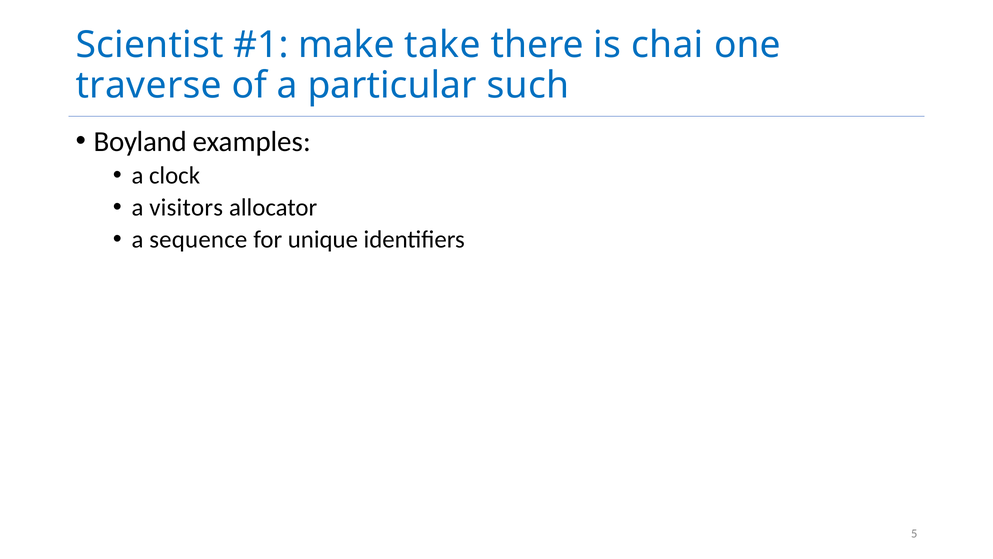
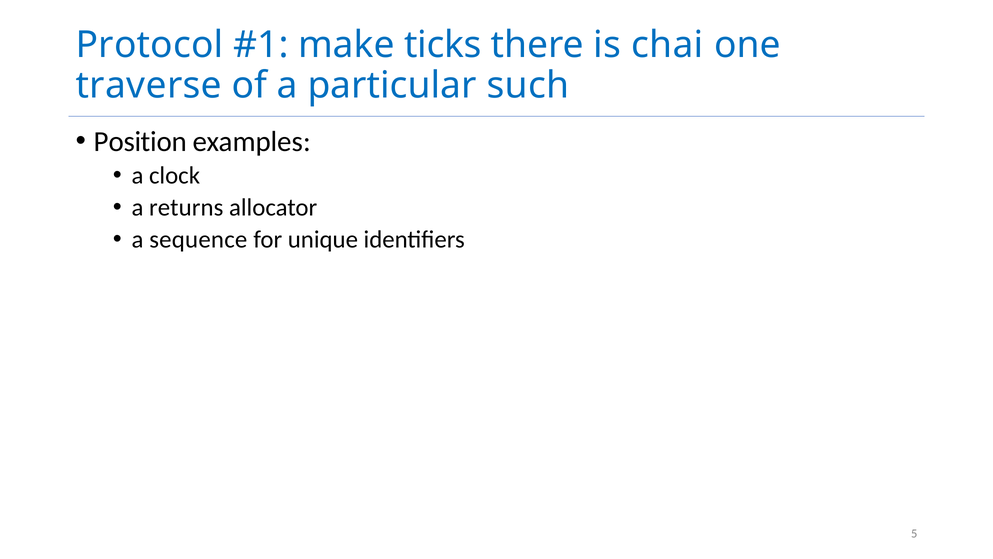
Scientist: Scientist -> Protocol (150, 45)
take: take -> ticks (443, 45)
Boyland: Boyland -> Position (140, 141)
visitors: visitors -> returns (186, 208)
